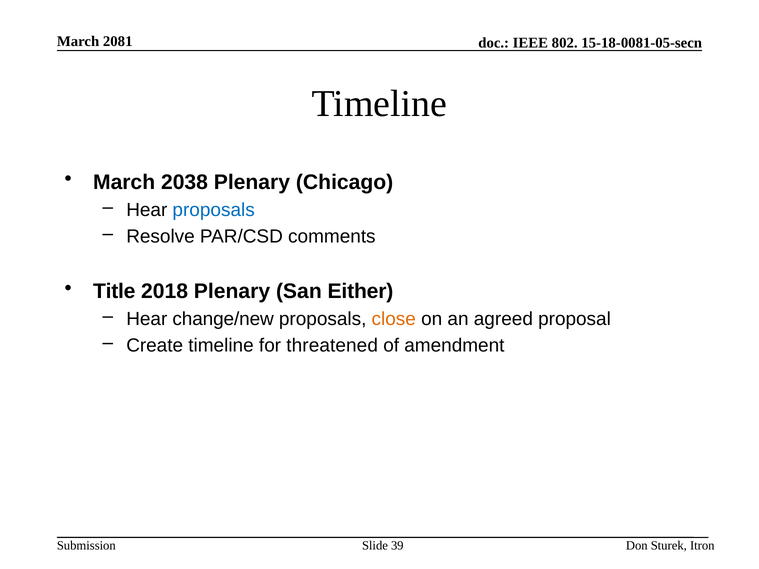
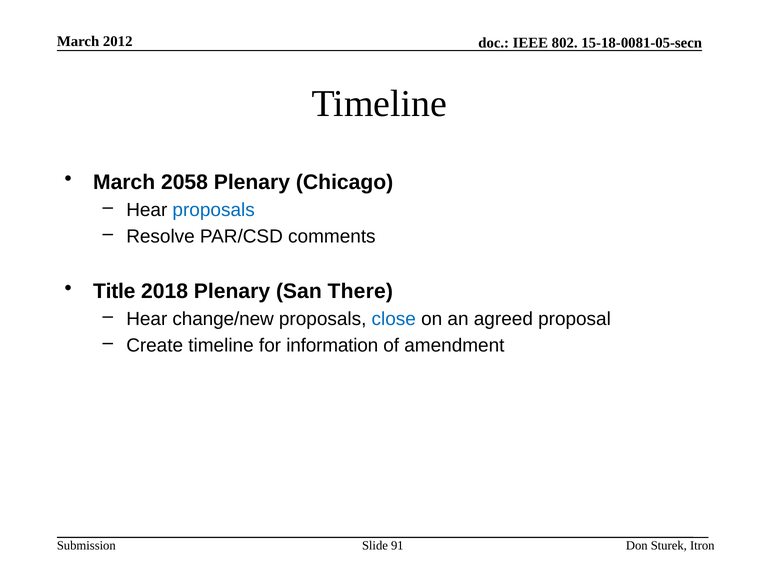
2081: 2081 -> 2012 (118, 41)
2038: 2038 -> 2058 (184, 182)
Either: Either -> There (360, 292)
close colour: orange -> blue (394, 319)
threatened: threatened -> information (332, 346)
39: 39 -> 91 (397, 546)
